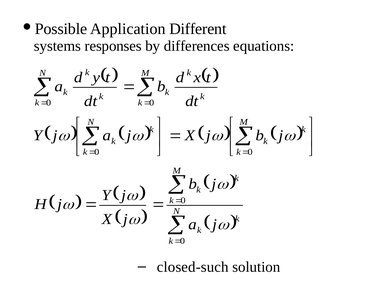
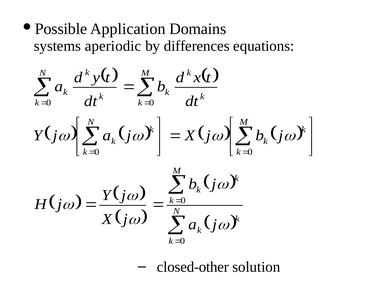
Different: Different -> Domains (198, 29)
responses: responses -> aperiodic (113, 46)
closed-such: closed-such -> closed-other (193, 267)
